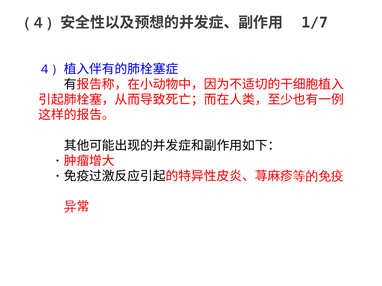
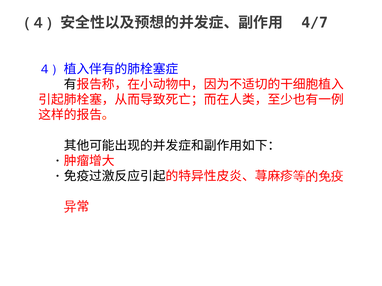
1/7: 1/7 -> 4/7 (315, 23)
